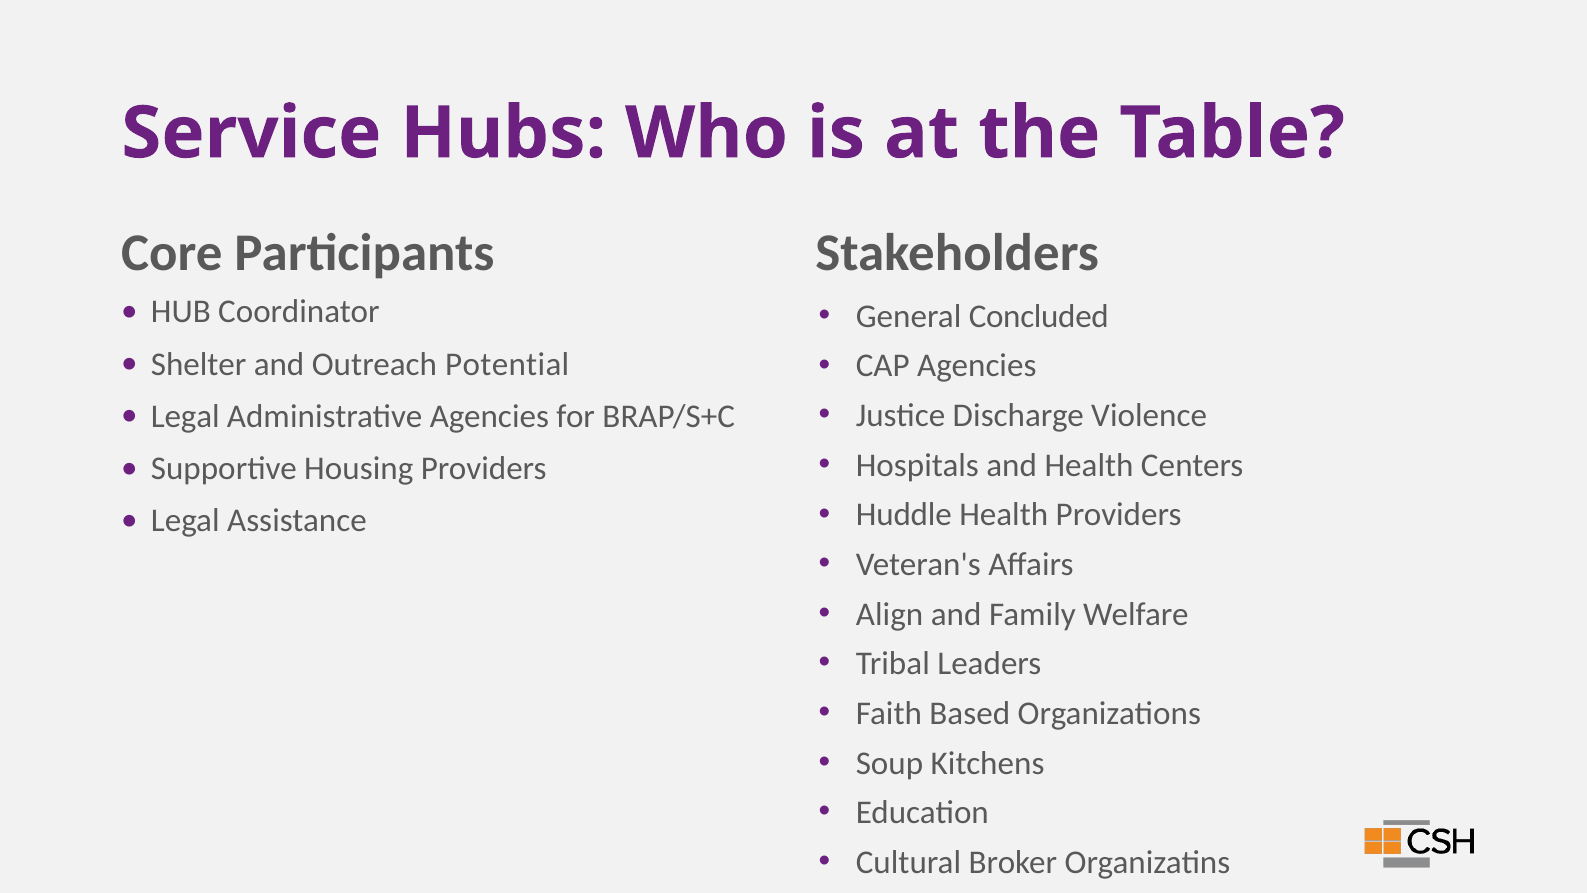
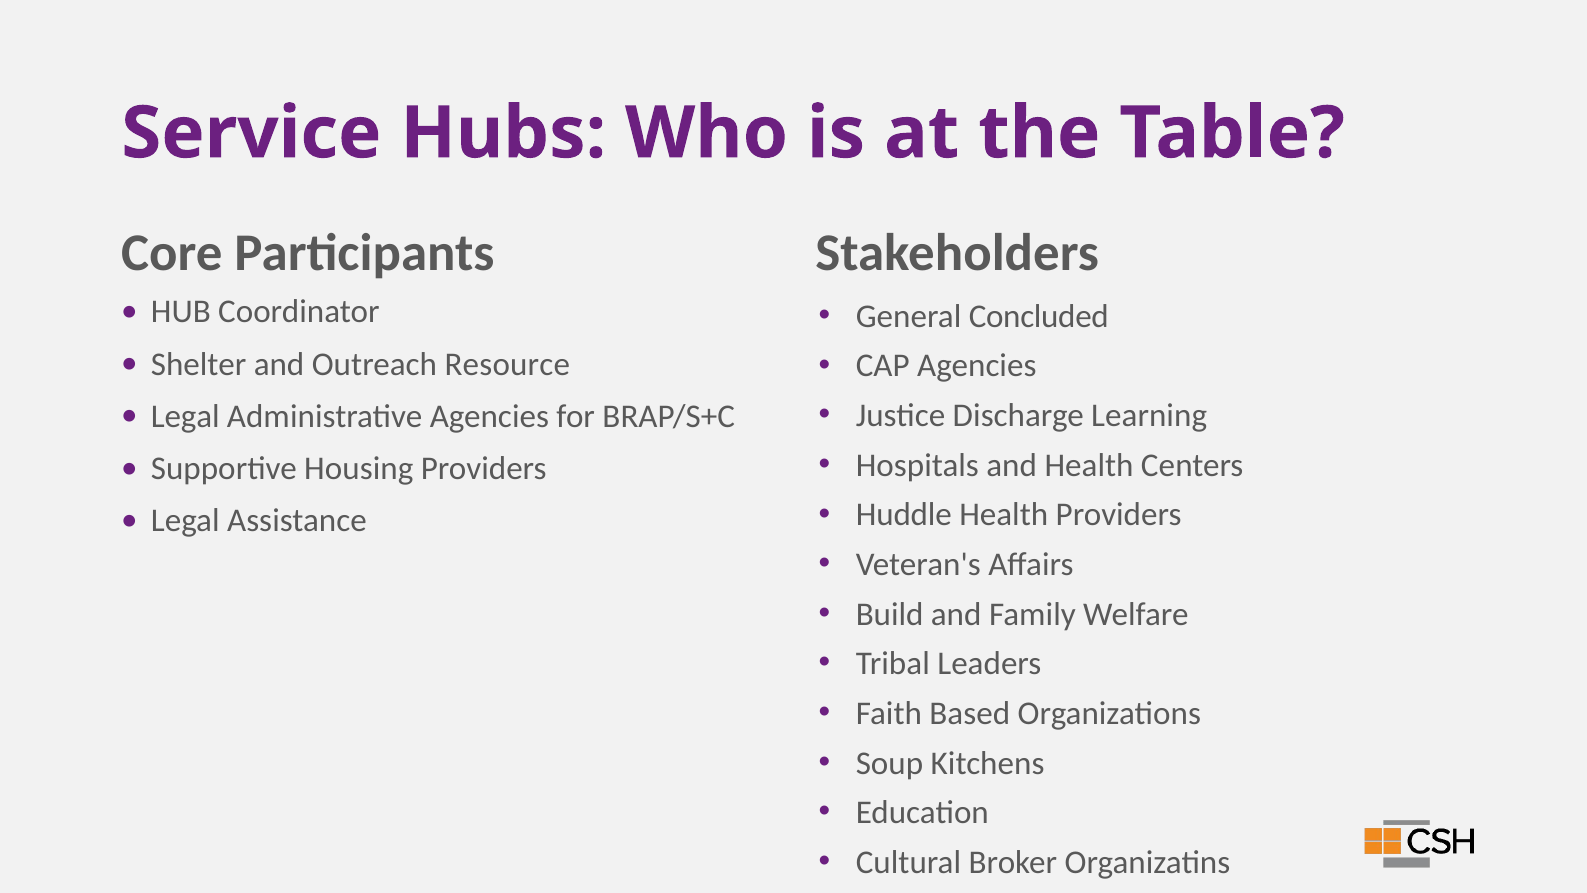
Potential: Potential -> Resource (507, 364)
Violence: Violence -> Learning (1149, 416)
Align: Align -> Build (890, 614)
